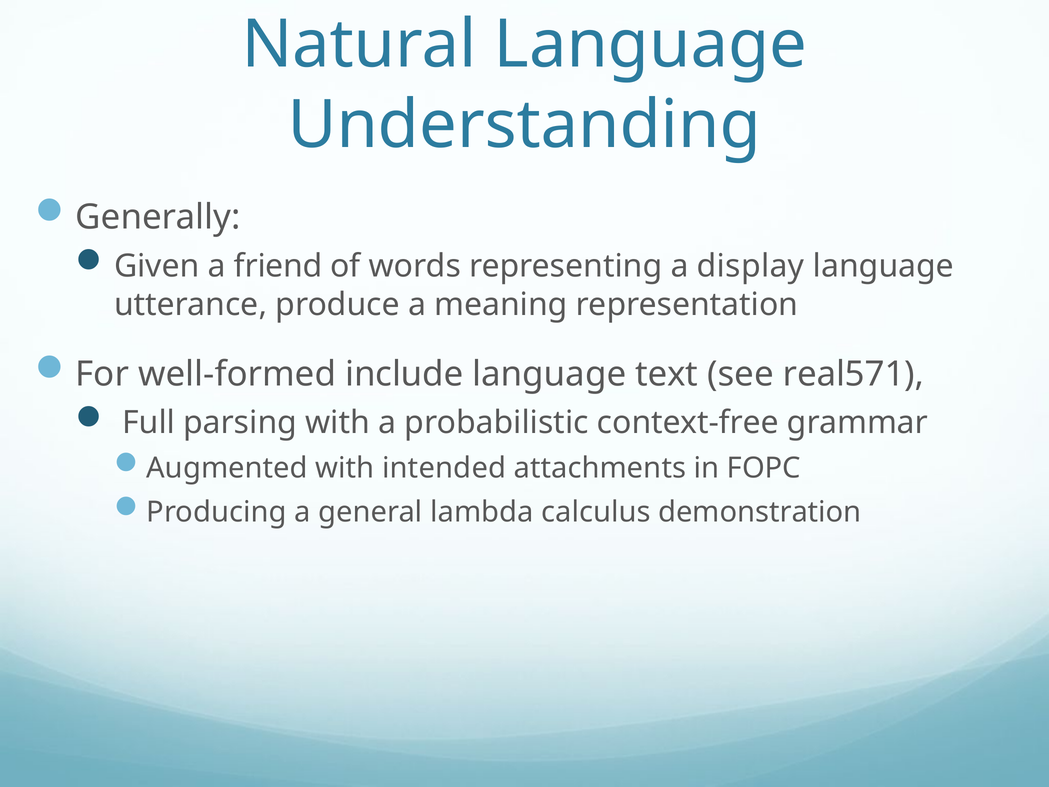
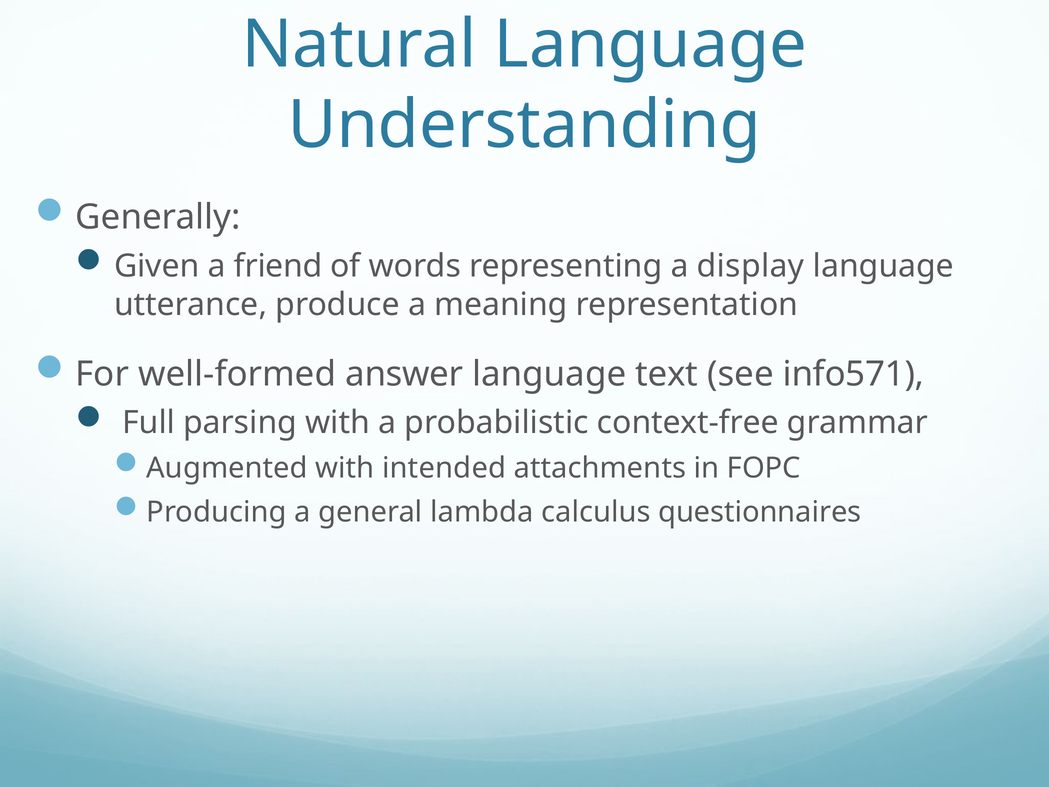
include: include -> answer (404, 374)
real571: real571 -> info571 (853, 374)
demonstration: demonstration -> questionnaires (760, 512)
